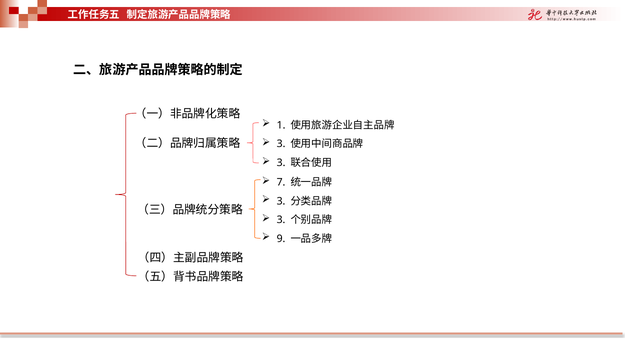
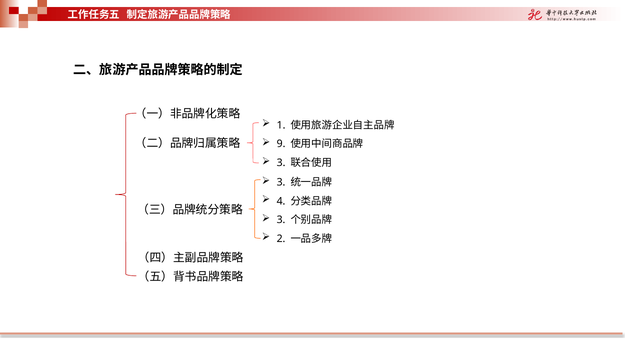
3: 3 -> 9 (281, 144)
7: 7 -> 3 (281, 182)
3: 3 -> 4 (281, 201)
9: 9 -> 2 (281, 238)
